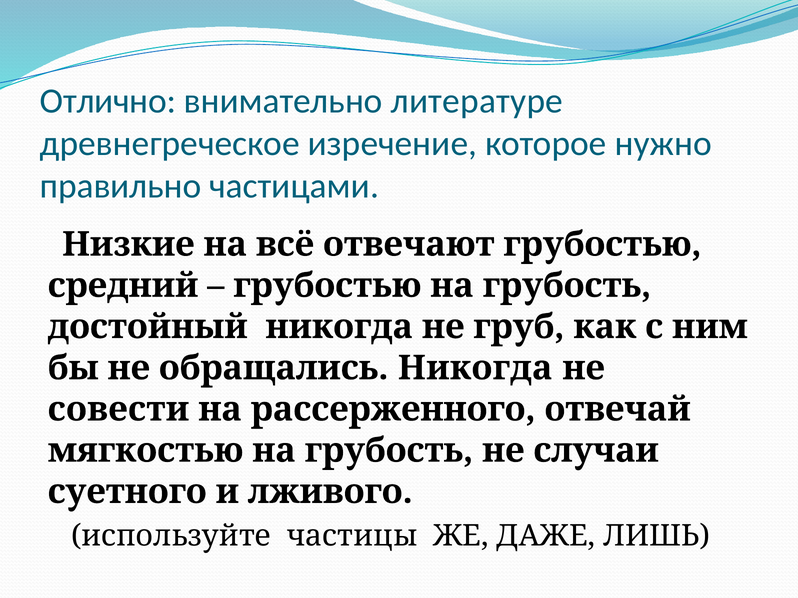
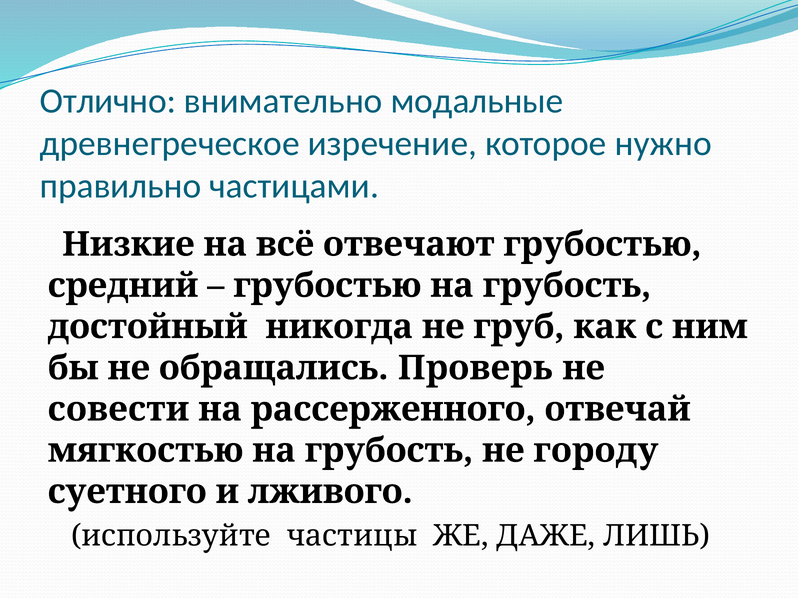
литературе: литературе -> модальные (477, 101)
обращались Никогда: Никогда -> Проверь (475, 368)
случаи: случаи -> городу (596, 451)
